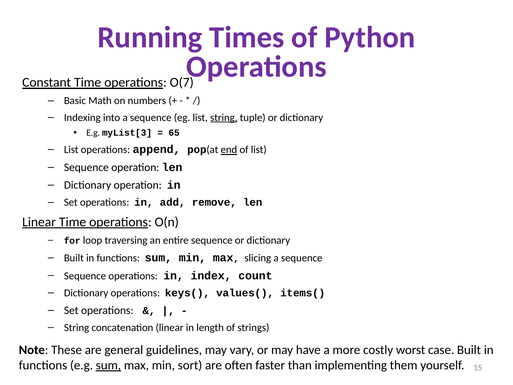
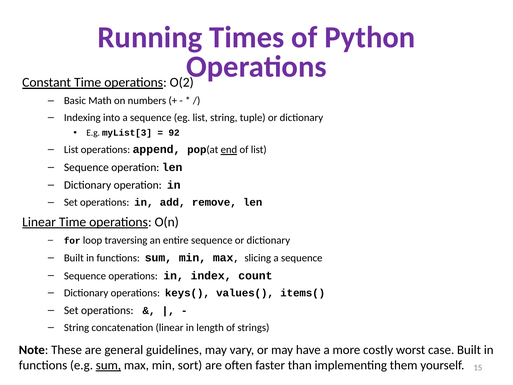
O(7: O(7 -> O(2 (182, 82)
string underline: present -> none (224, 117)
65: 65 -> 92 (174, 133)
